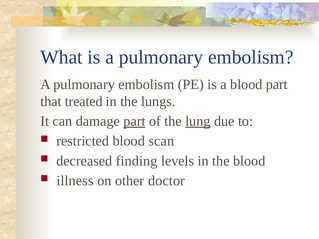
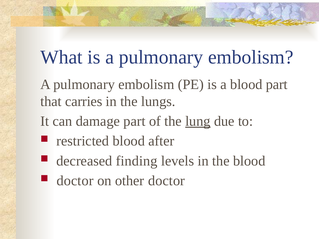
treated: treated -> carries (84, 101)
part underline: present -> none (134, 121)
scan: scan -> after (161, 141)
illness: illness -> doctor (75, 181)
